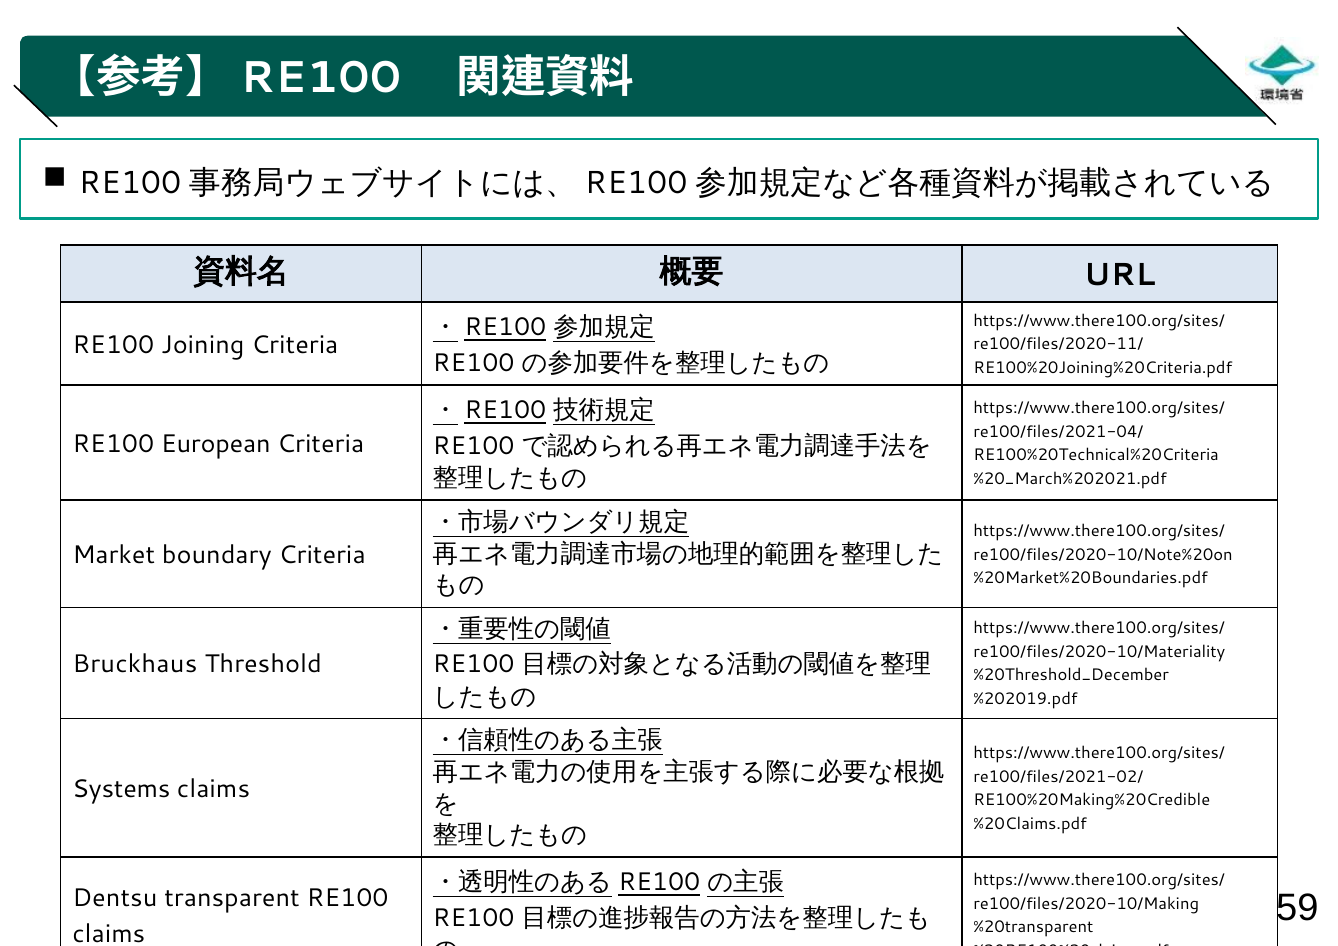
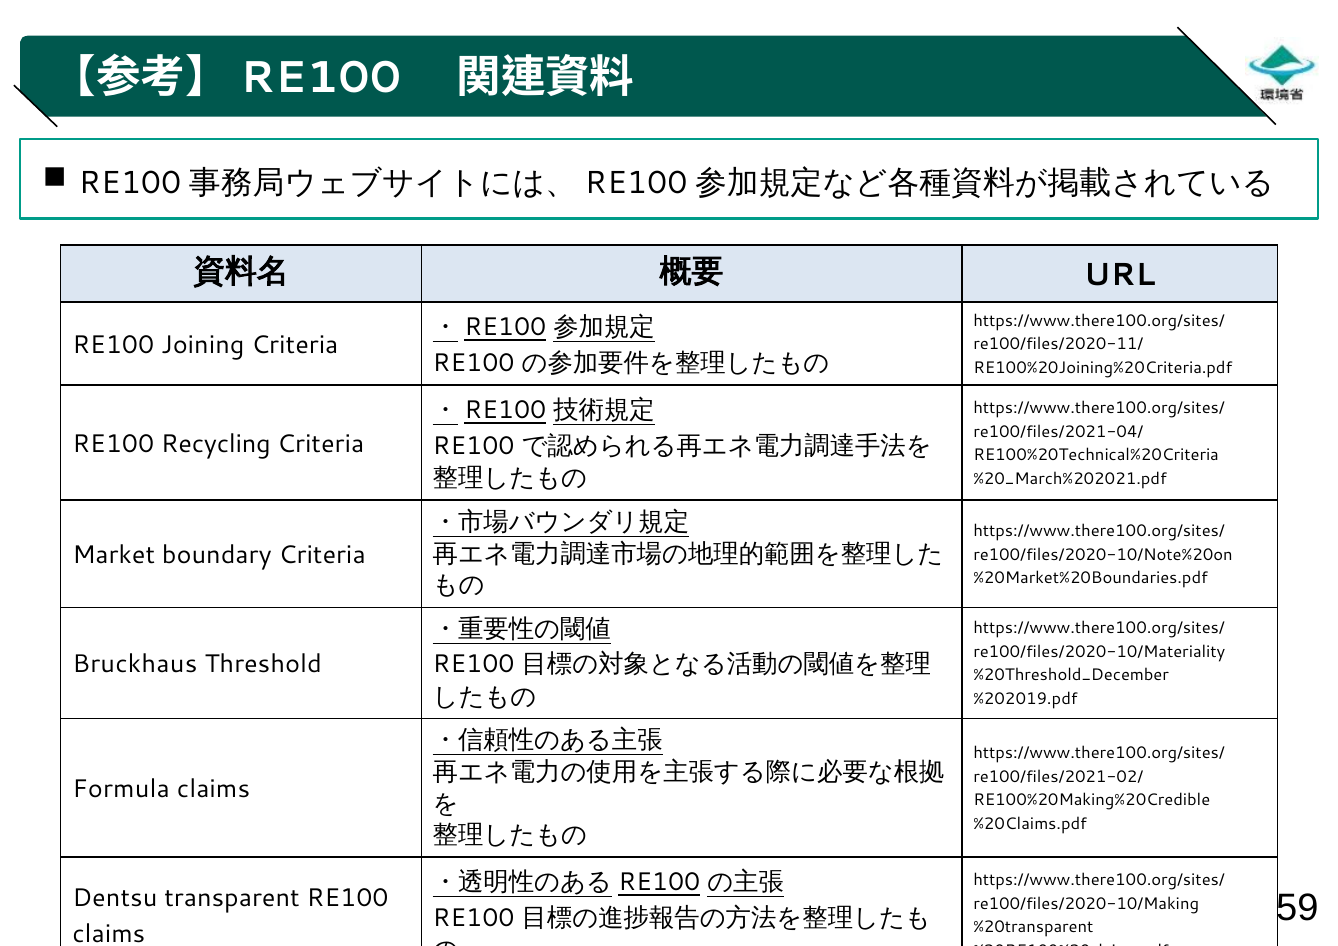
European: European -> Recycling (216, 444)
Systems: Systems -> Formula (121, 789)
